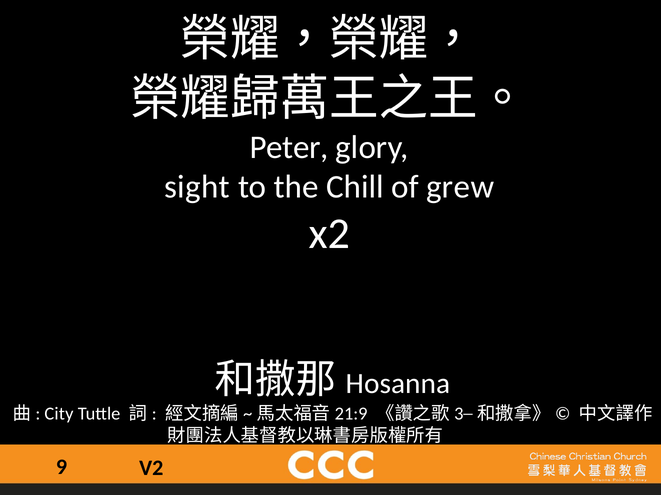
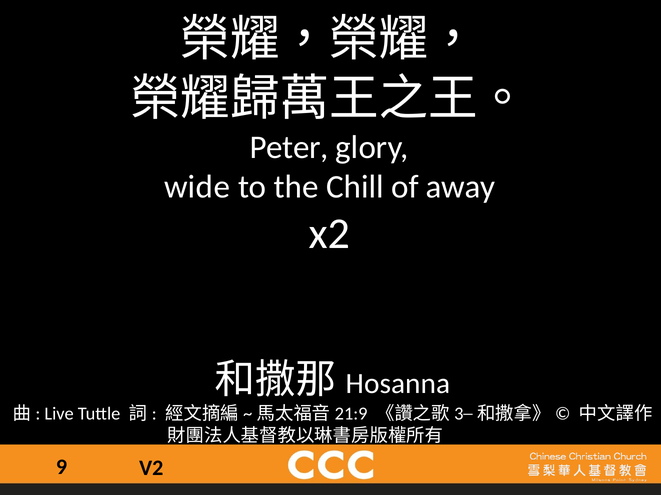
sight: sight -> wide (197, 187)
grew: grew -> away (460, 187)
City: City -> Live (59, 414)
